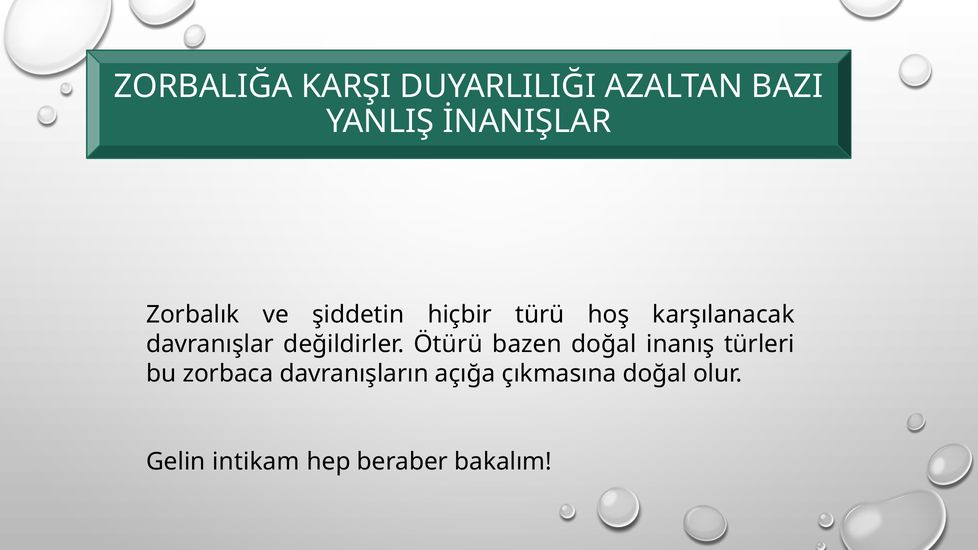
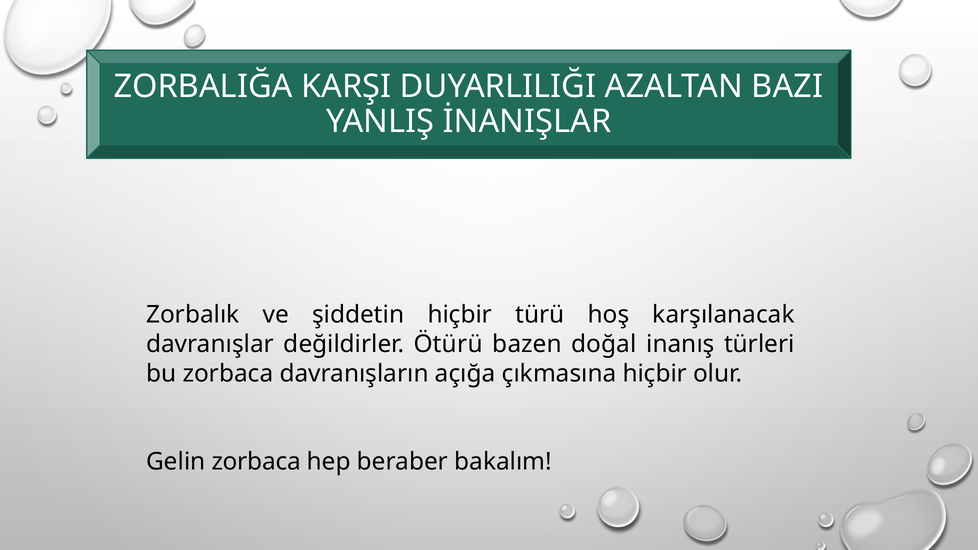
çıkmasına doğal: doğal -> hiçbir (655, 374)
Gelin intikam: intikam -> zorbaca (256, 462)
